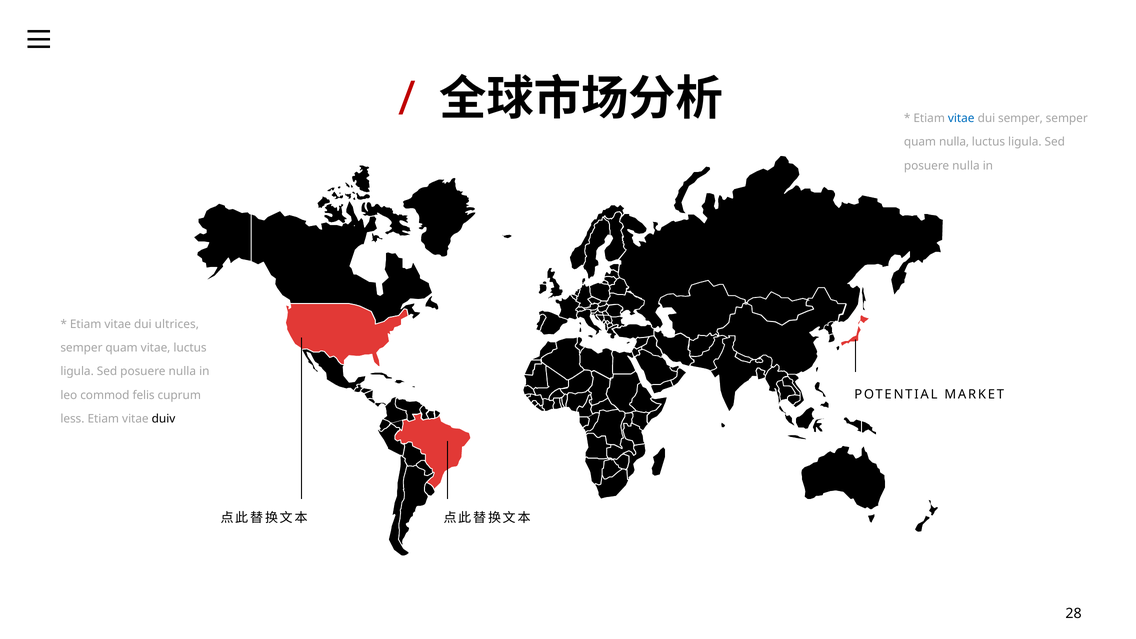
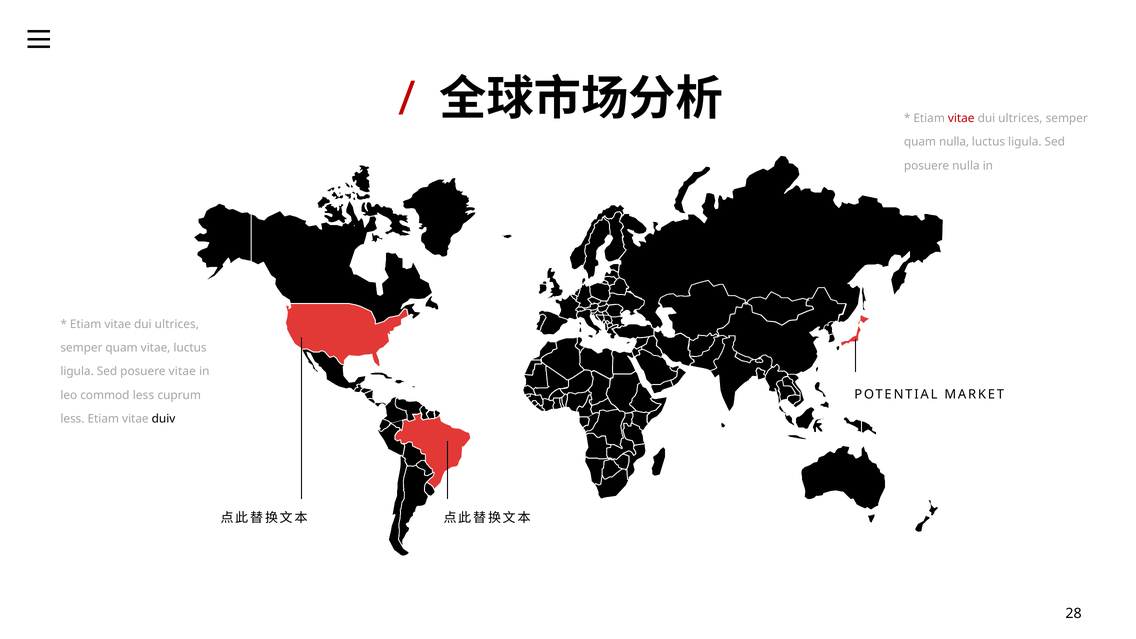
vitae colour: blue -> red (961, 118)
semper: semper -> ultrices (1020, 118)
nulla: nulla -> vitae (182, 371)
commod felis: felis -> less (143, 395)
